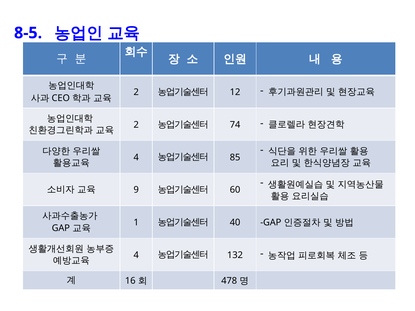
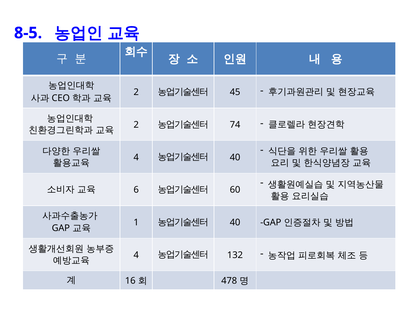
12: 12 -> 45 (235, 92)
85: 85 -> 40 (235, 158)
9: 9 -> 6 (136, 190)
